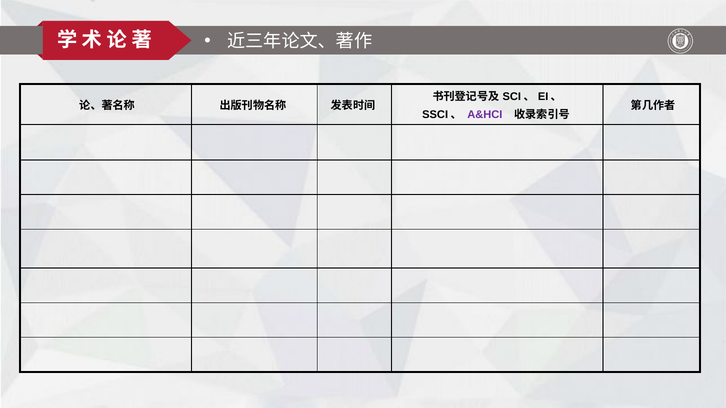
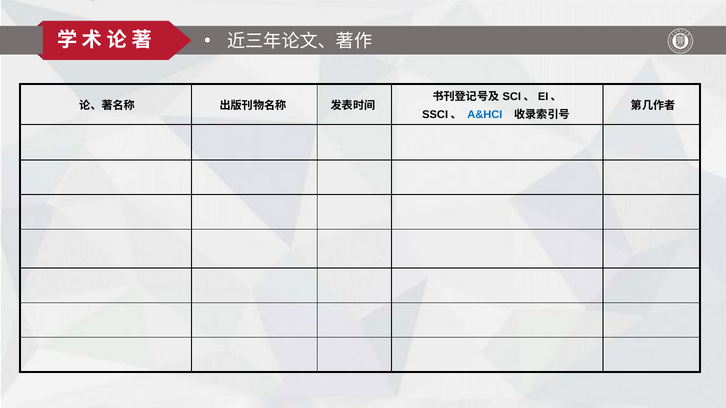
A&HCI colour: purple -> blue (485, 115)
